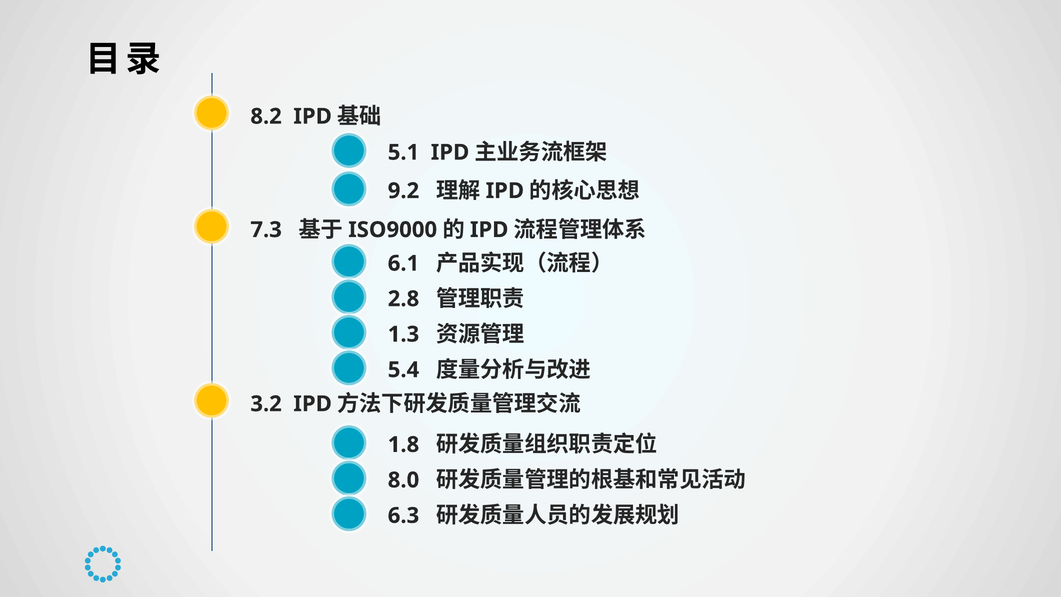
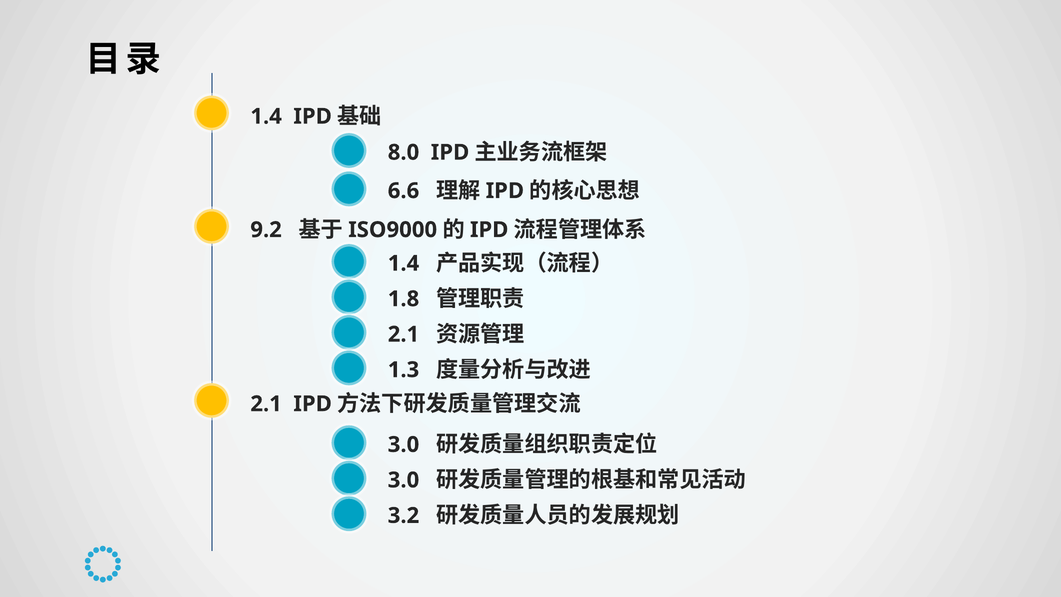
8.2: 8.2 -> 1.4 (266, 116)
5.1: 5.1 -> 8.0 (403, 152)
9.2: 9.2 -> 6.6 (403, 191)
7.3: 7.3 -> 9.2 (266, 230)
6.1: 6.1 -> 1.4 (403, 263)
2.8: 2.8 -> 1.8 (403, 299)
1.3: 1.3 -> 2.1 (403, 334)
5.4: 5.4 -> 1.3 (403, 370)
3.2: 3.2 -> 2.1 (266, 404)
1.8: 1.8 -> 3.0 (403, 445)
8.0: 8.0 -> 3.0 (403, 480)
6.3: 6.3 -> 3.2 (403, 515)
